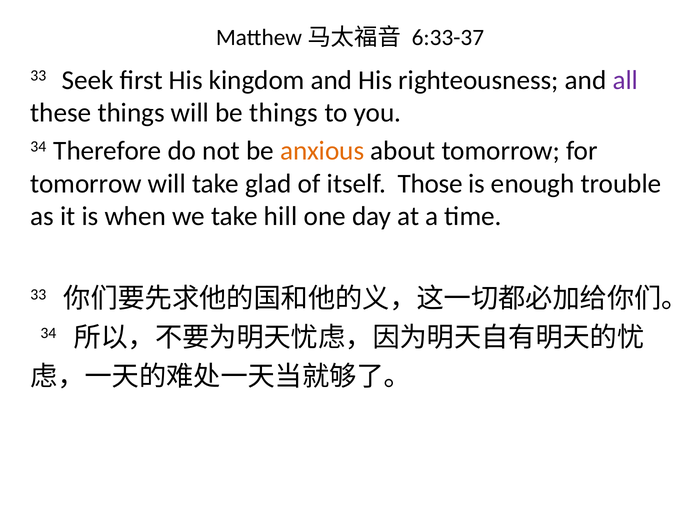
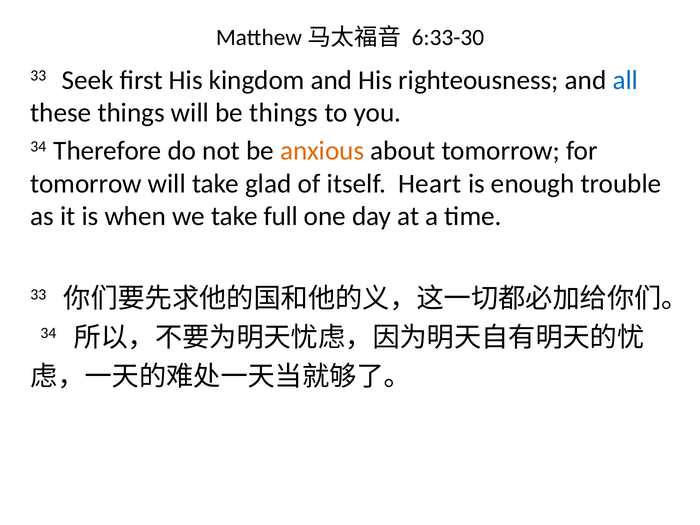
6:33-37: 6:33-37 -> 6:33-30 (448, 38)
all colour: purple -> blue (625, 80)
Those: Those -> Heart (430, 184)
hill: hill -> full (281, 216)
